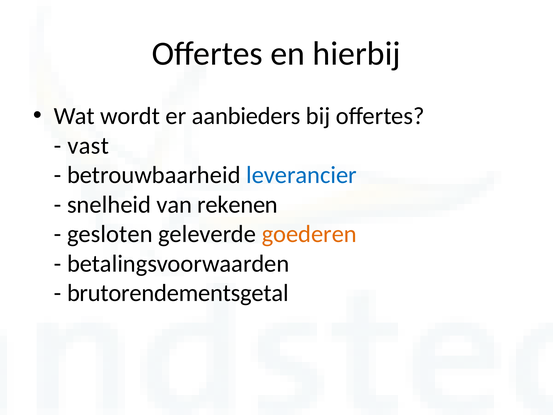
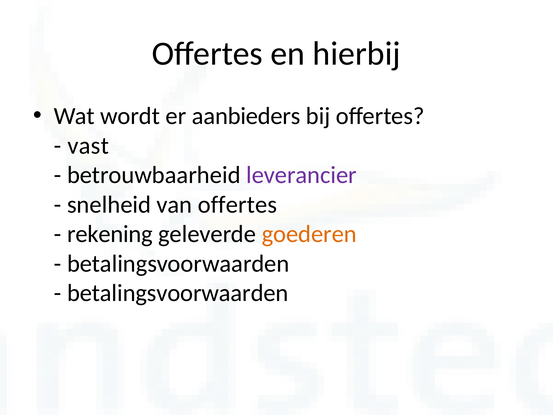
leverancier colour: blue -> purple (301, 175)
van rekenen: rekenen -> offertes (237, 205)
gesloten: gesloten -> rekening (110, 234)
brutorendementsgetal: brutorendementsgetal -> betalingsvoorwaarden (178, 293)
